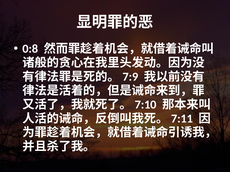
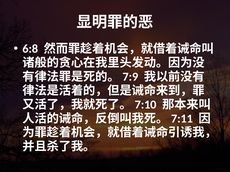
0:8: 0:8 -> 6:8 (30, 49)
